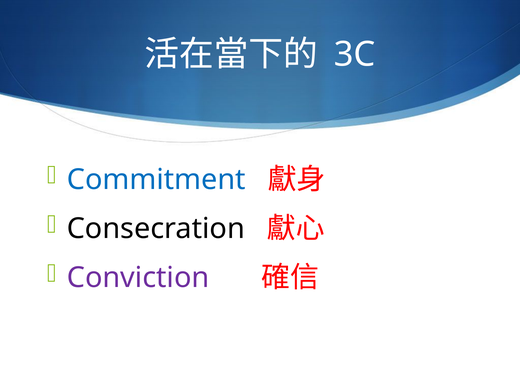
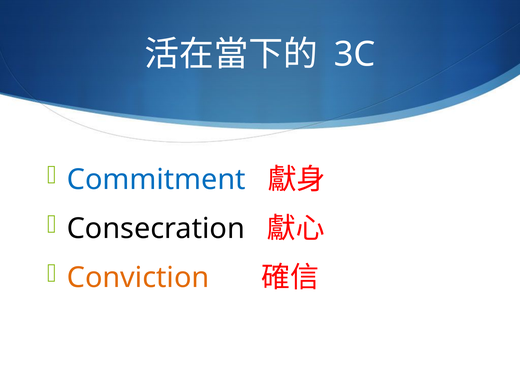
Conviction colour: purple -> orange (138, 278)
